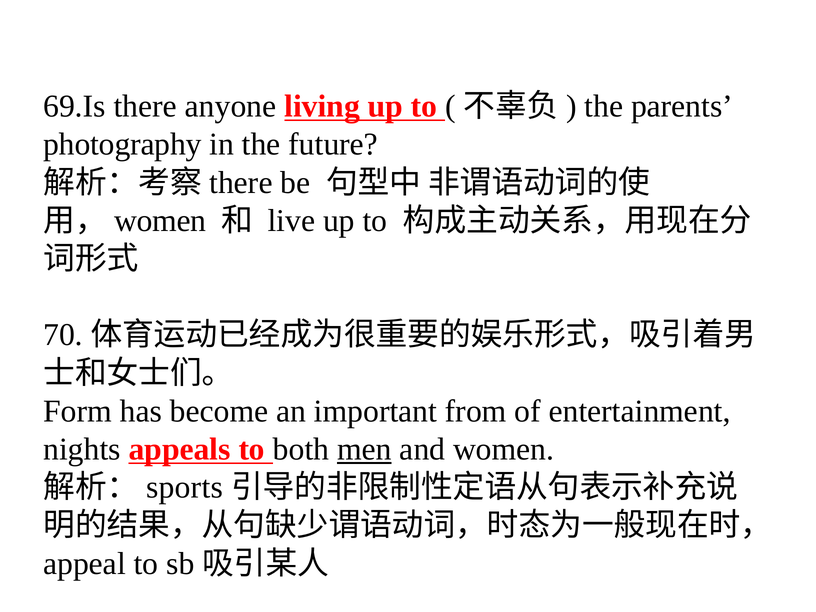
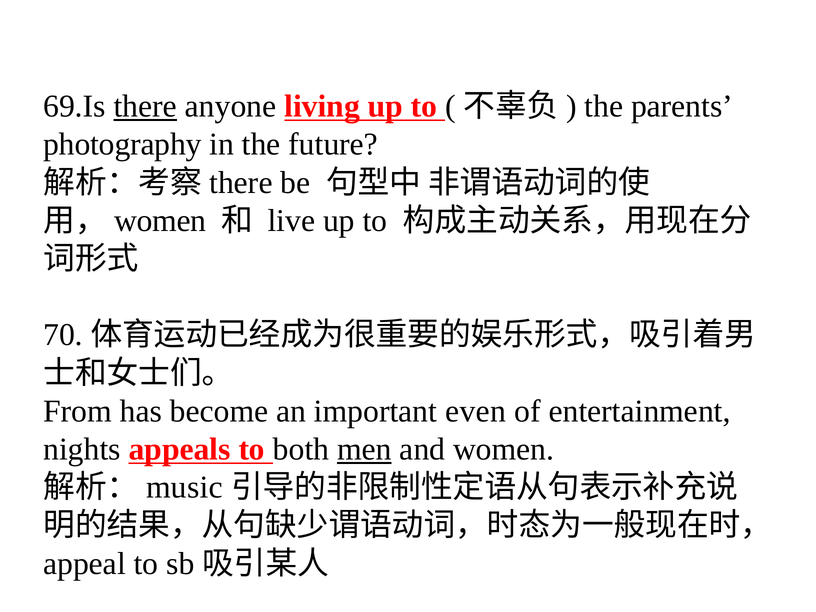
there underline: none -> present (145, 106)
Form: Form -> From (78, 411)
from: from -> even (476, 411)
sports: sports -> music (185, 487)
